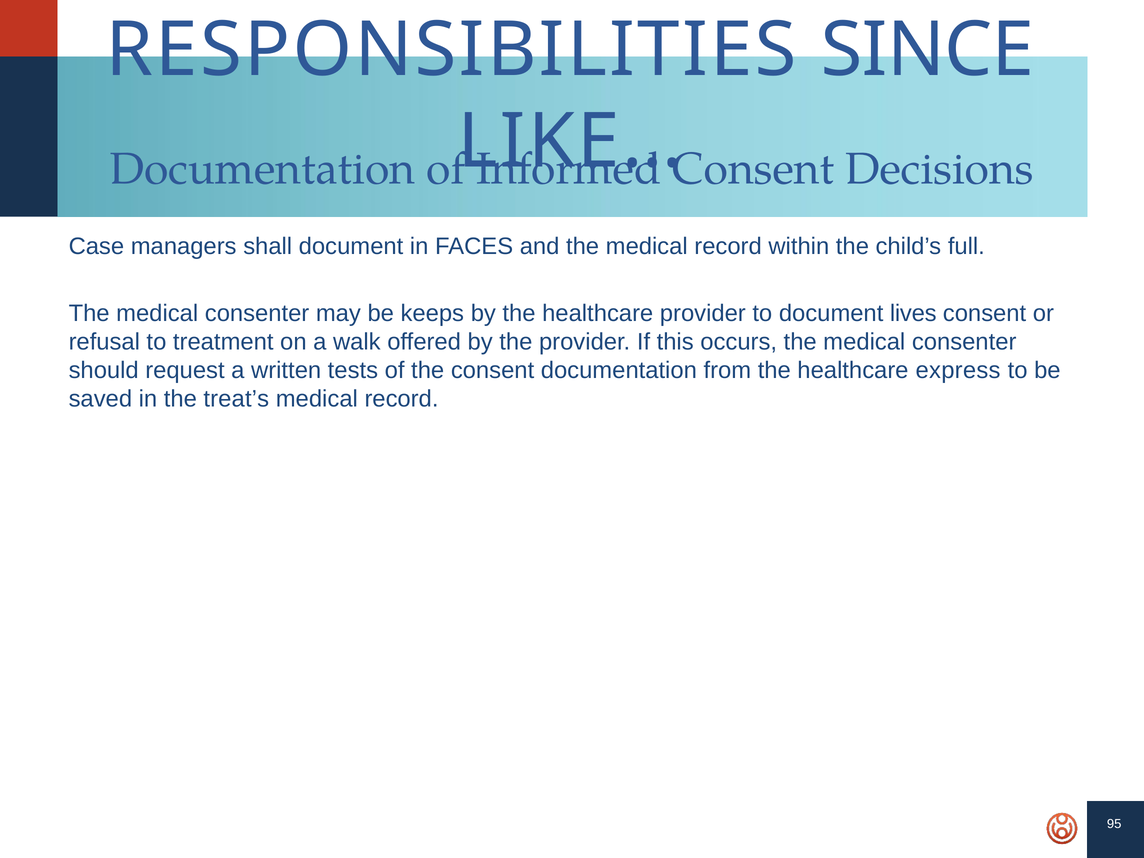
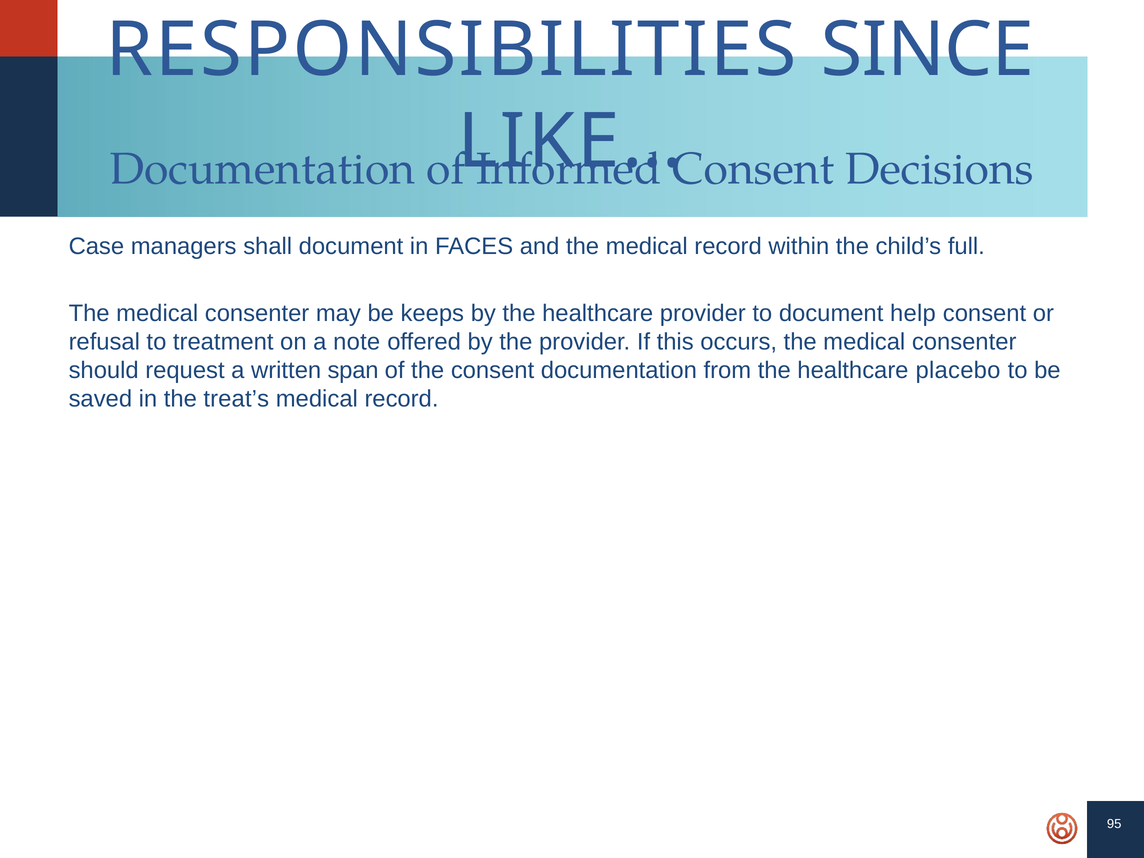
lives: lives -> help (913, 313)
walk: walk -> note (357, 342)
tests: tests -> span (353, 371)
express: express -> placebo (958, 371)
